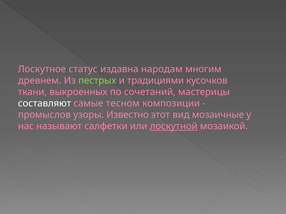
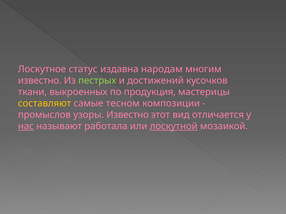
древнем: древнем -> известно (40, 81)
традициями: традициями -> достижений (155, 81)
сочетаний: сочетаний -> продукция (150, 92)
составляют colour: white -> yellow (45, 104)
мозаичные: мозаичные -> отличается (218, 115)
нас underline: none -> present (26, 126)
салфетки: салфетки -> работала (106, 126)
